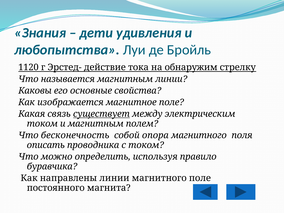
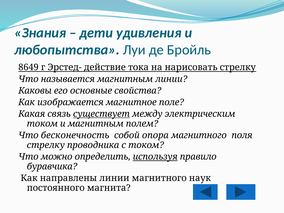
1120: 1120 -> 8649 (28, 67)
обнаружим: обнаружим -> нарисовать (191, 67)
описать: описать -> стрелку (46, 145)
используя underline: none -> present (155, 157)
магнитного поле: поле -> наук (200, 178)
